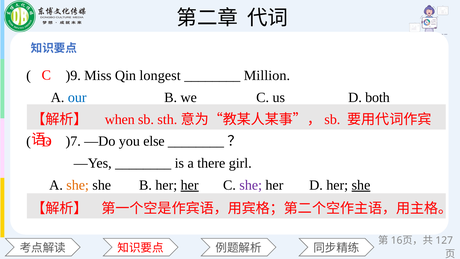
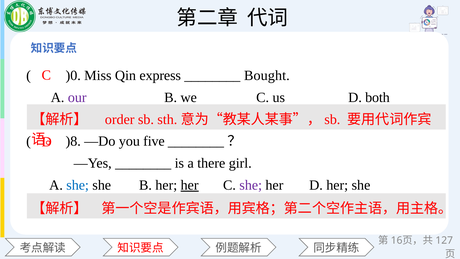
)9: )9 -> )0 (73, 75)
longest: longest -> express (160, 75)
Million: Million -> Bought (267, 75)
our colour: blue -> purple (77, 97)
when: when -> order (120, 119)
)7: )7 -> )8 (73, 141)
else: else -> five (154, 141)
she colour: orange -> blue (78, 185)
she underline: present -> none (361, 185)
